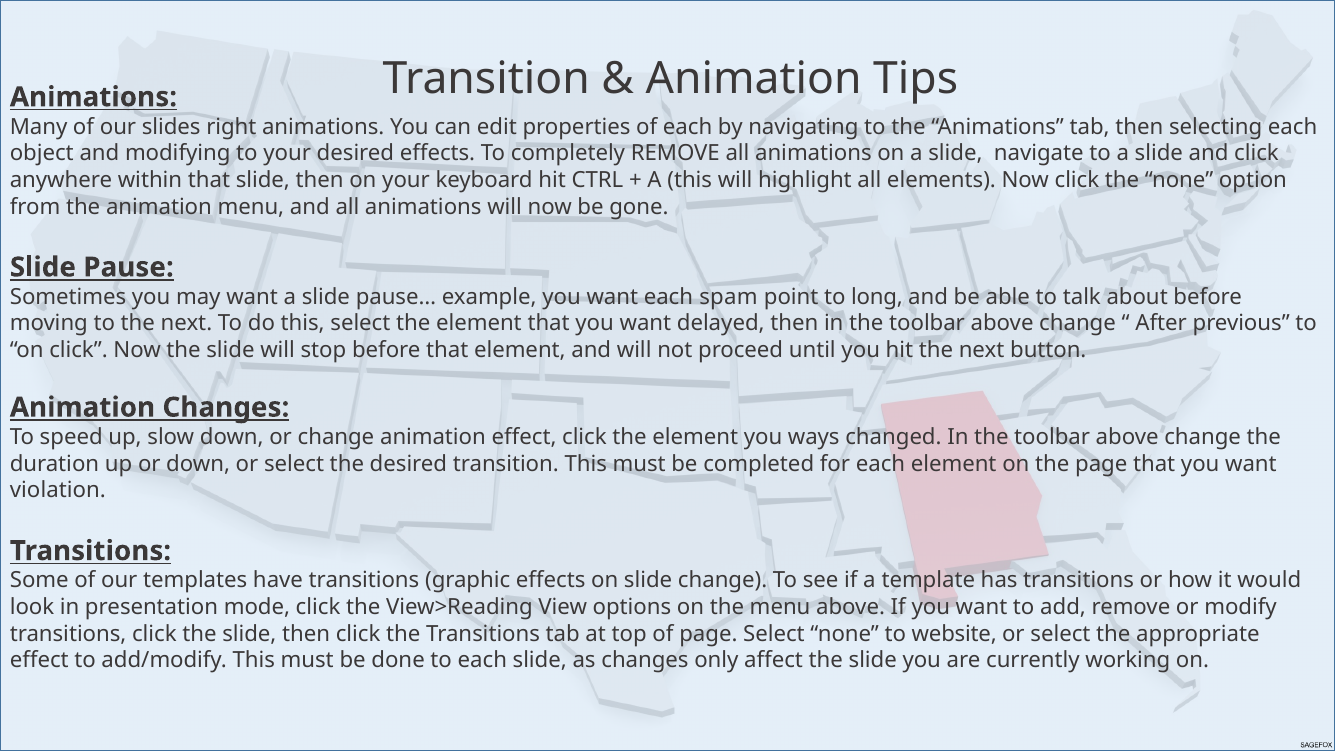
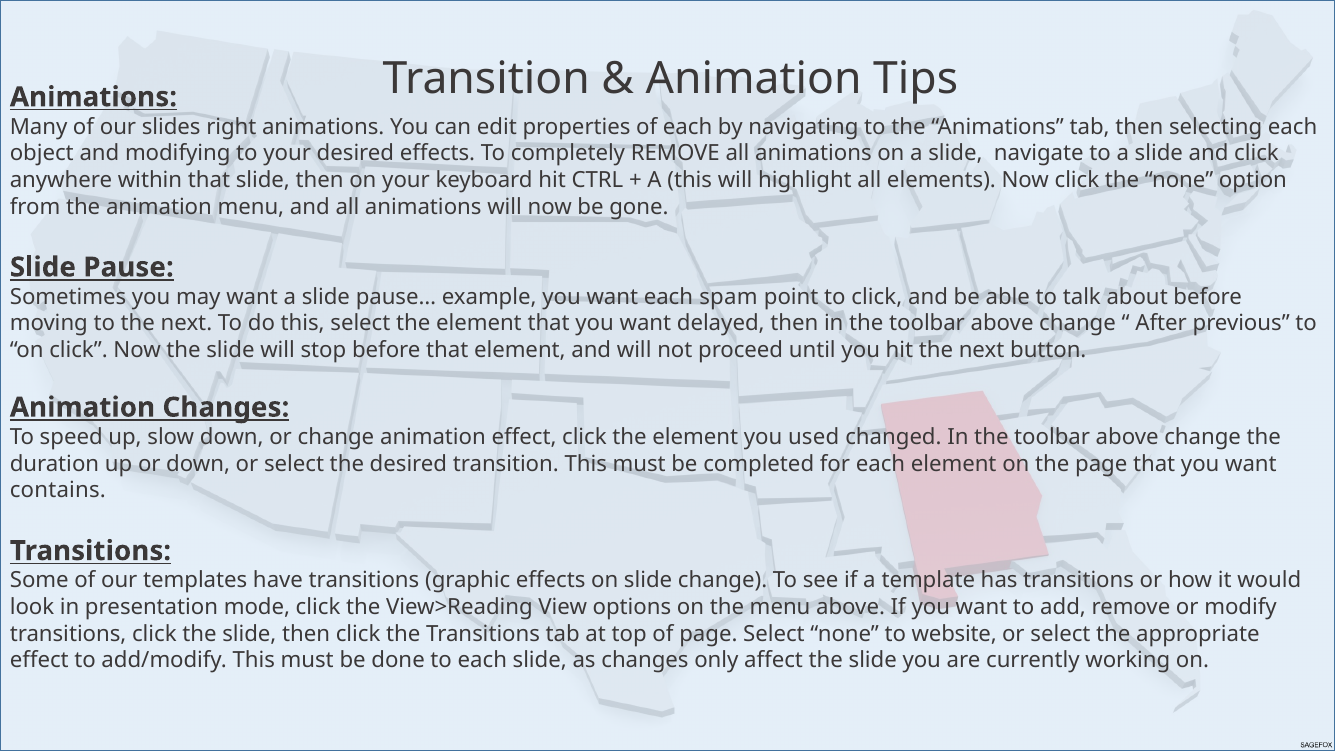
to long: long -> click (877, 297)
ways: ways -> used (814, 437)
violation: violation -> contains (58, 490)
